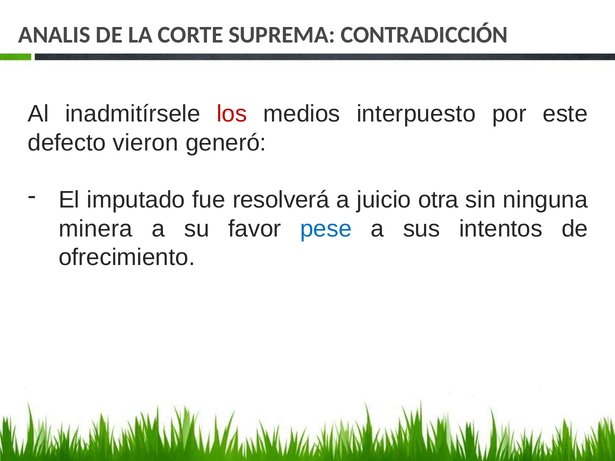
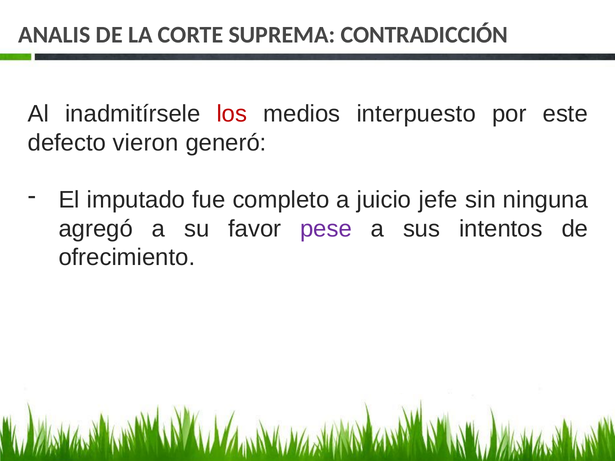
resolverá: resolverá -> completo (281, 200)
otra: otra -> jefe (438, 200)
minera: minera -> agregó (96, 229)
pese colour: blue -> purple (326, 229)
